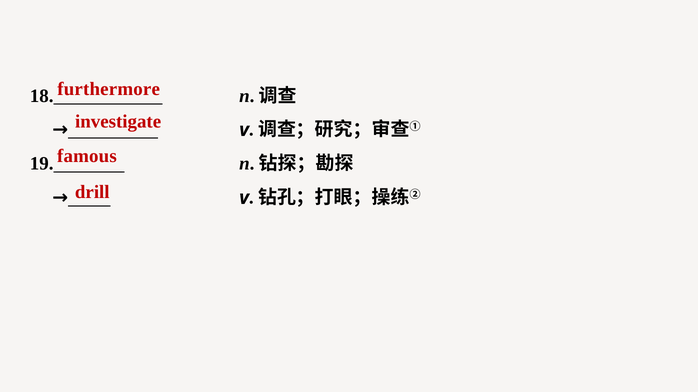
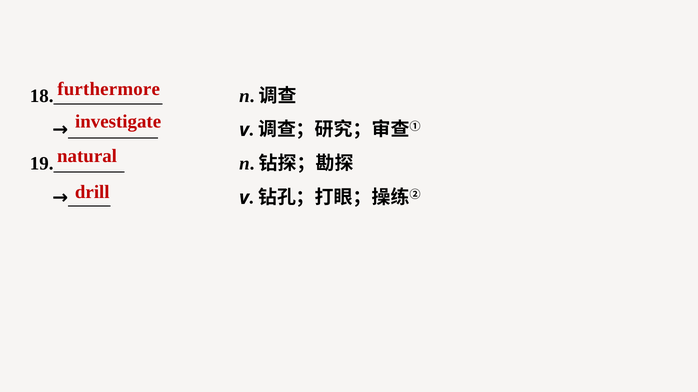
famous: famous -> natural (87, 156)
